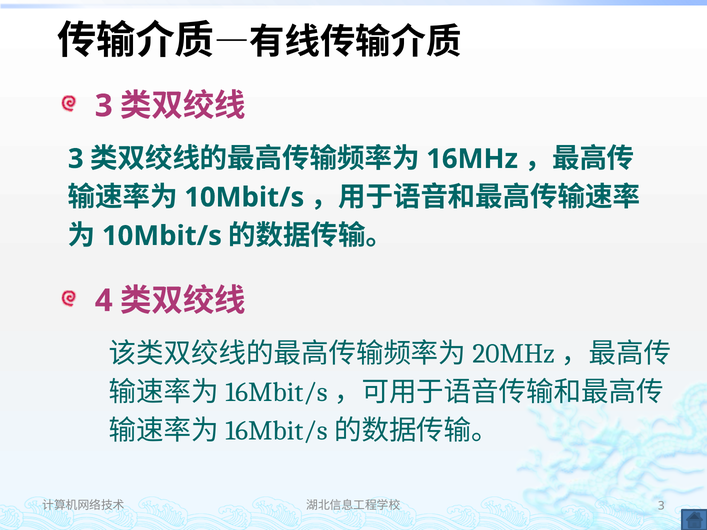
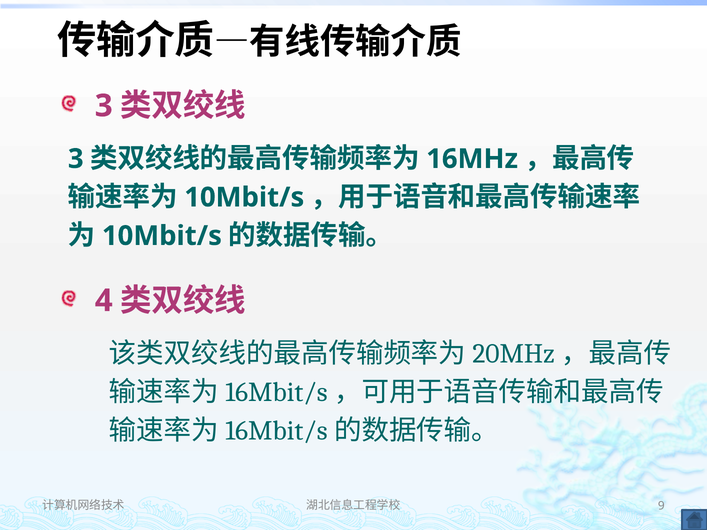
3: 3 -> 9 (661, 506)
